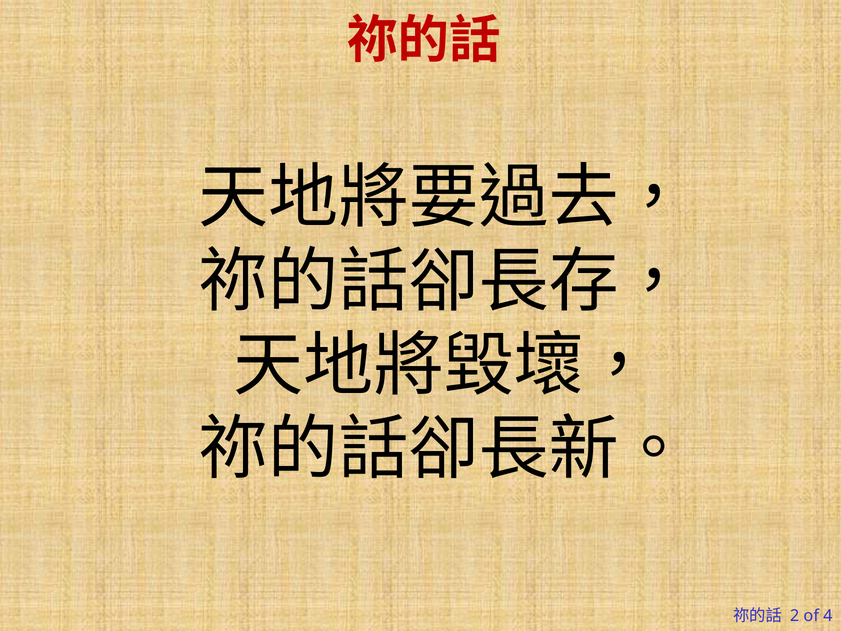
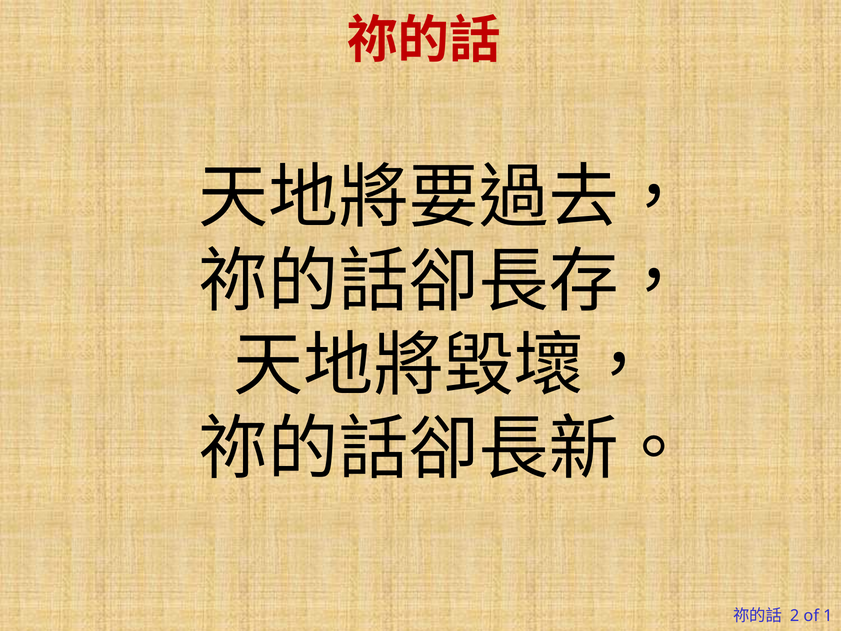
4: 4 -> 1 (828, 615)
